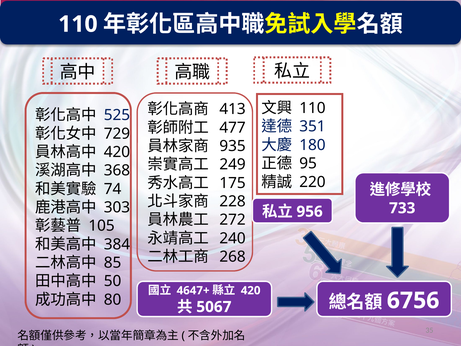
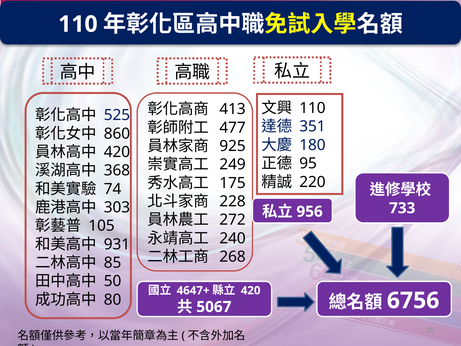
729: 729 -> 860 (117, 134)
935: 935 -> 925 (233, 146)
384: 384 -> 931 (117, 244)
